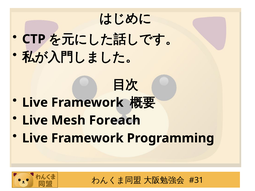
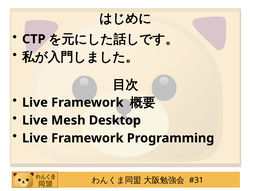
Foreach: Foreach -> Desktop (115, 120)
